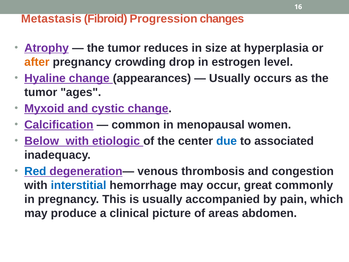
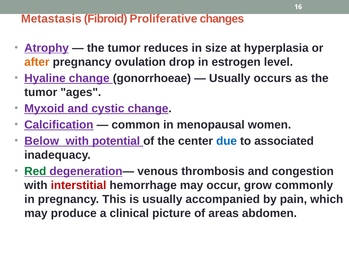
Progression: Progression -> Proliferative (164, 19)
crowding: crowding -> ovulation (140, 62)
appearances: appearances -> gonorrhoeae (152, 78)
etiologic: etiologic -> potential (116, 141)
Red colour: blue -> green (35, 171)
interstitial colour: blue -> red (79, 185)
great: great -> grow (258, 185)
